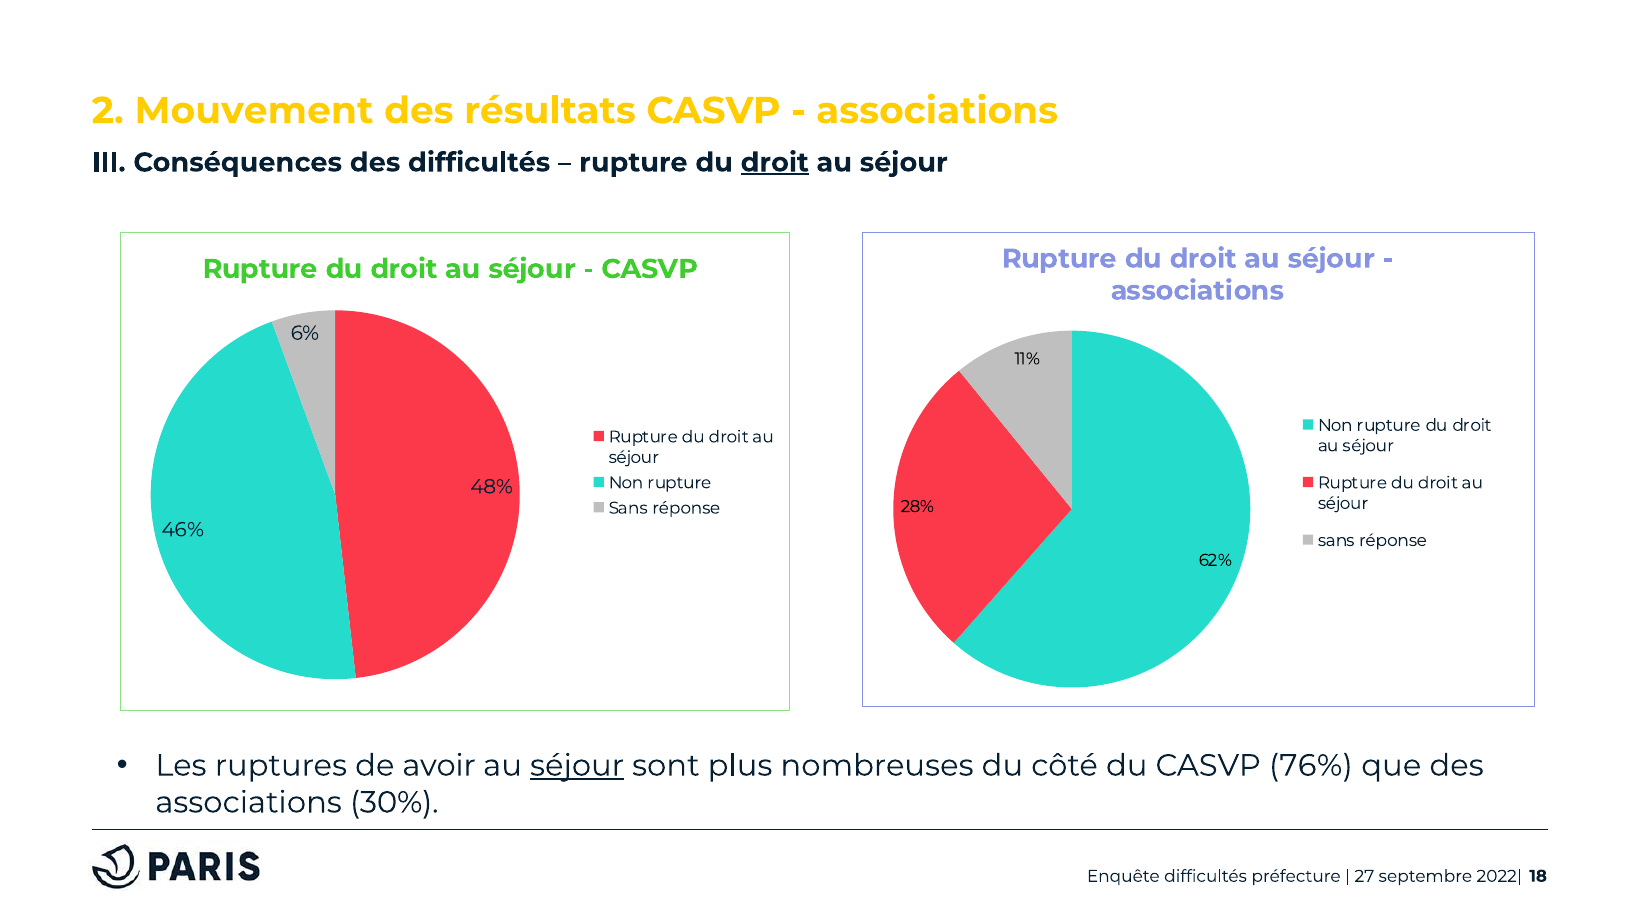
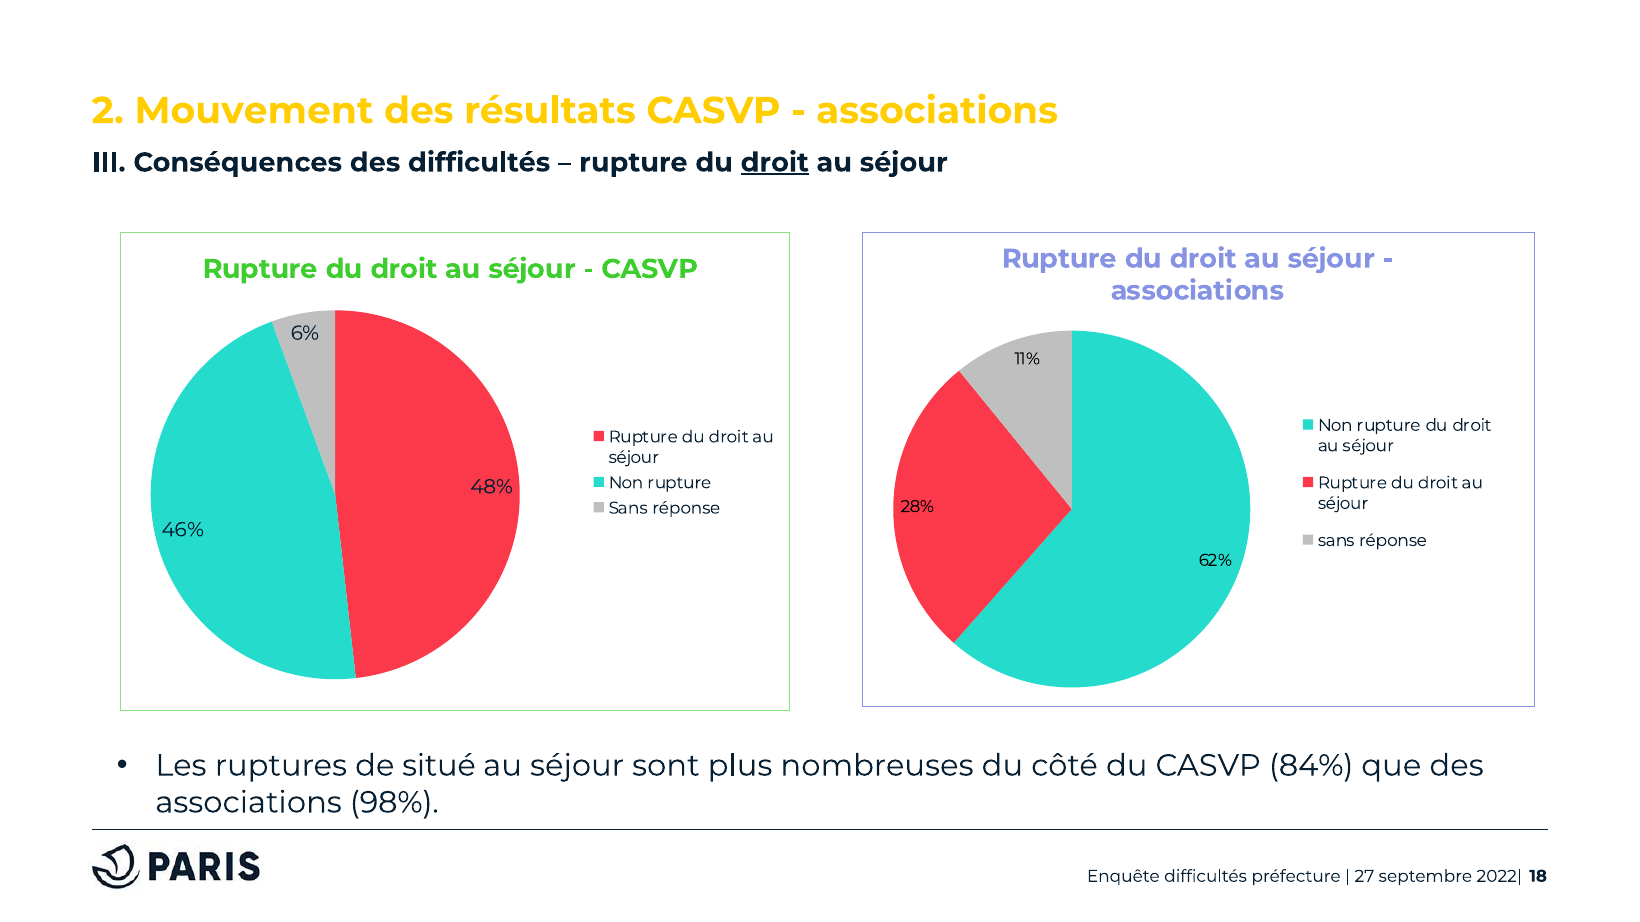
avoir: avoir -> situé (439, 766)
séjour underline: present -> none (577, 766)
76%: 76% -> 84% (1311, 766)
30%: 30% -> 98% (394, 803)
